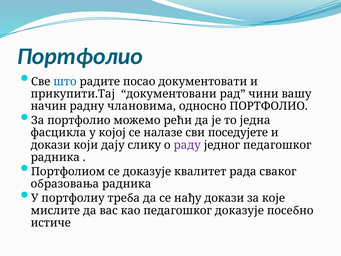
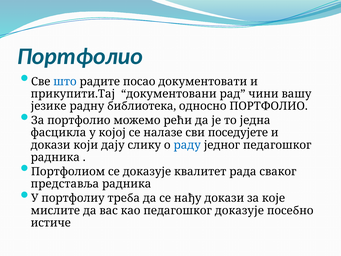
начин: начин -> језикe (49, 106)
члановима: члановима -> библиотека (142, 106)
раду colour: purple -> blue (187, 145)
образовања: образовања -> представља (65, 184)
